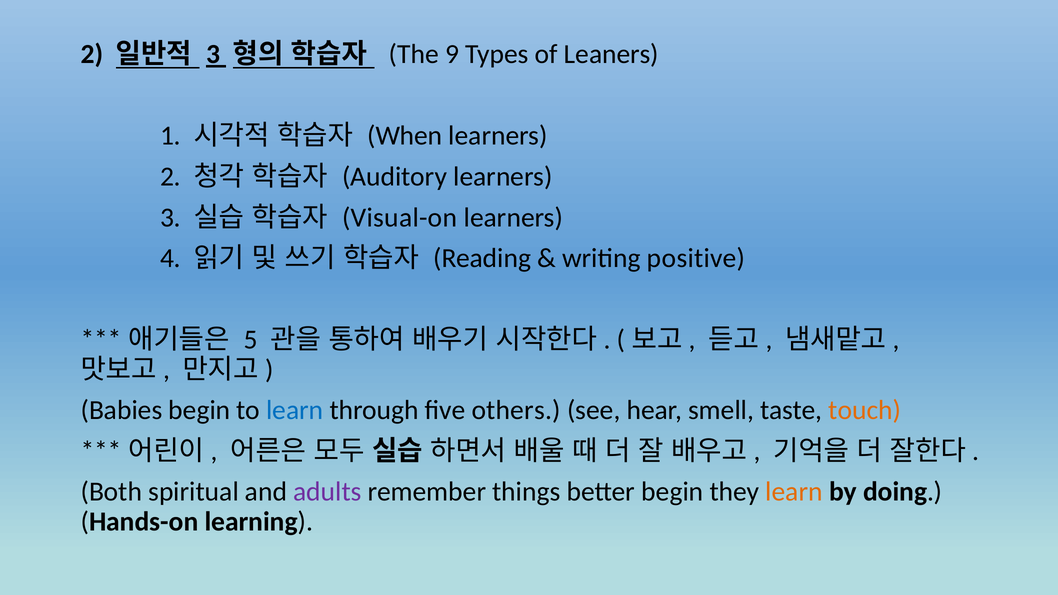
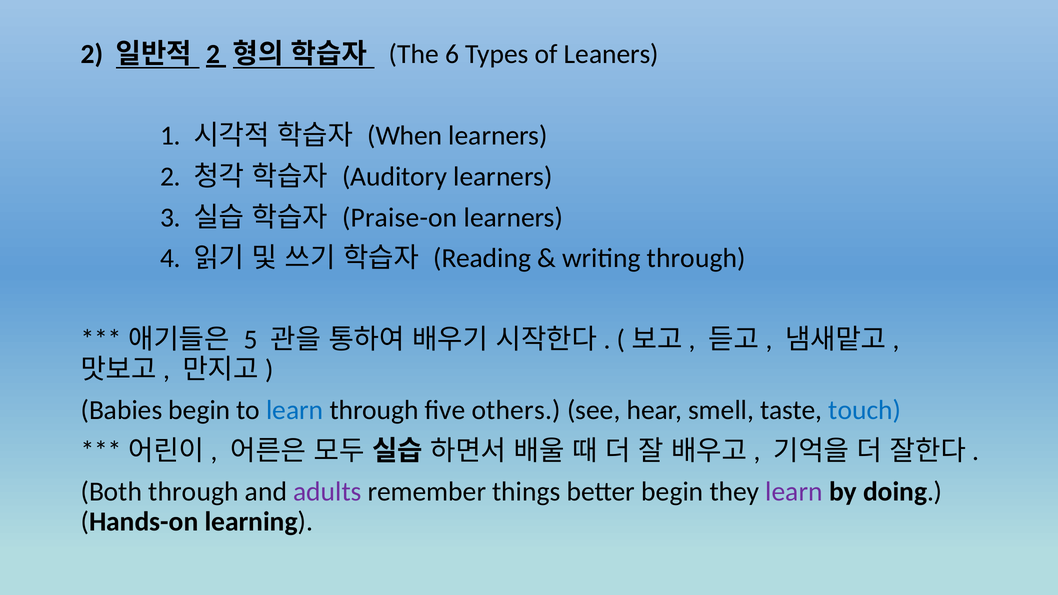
3: 3 -> 2 (213, 54)
9: 9 -> 6 (452, 54)
Visual-on: Visual-on -> Praise-on (400, 217)
writing positive: positive -> through (696, 258)
touch colour: orange -> blue (865, 410)
Both spiritual: spiritual -> through (193, 492)
learn colour: orange -> purple (794, 492)
